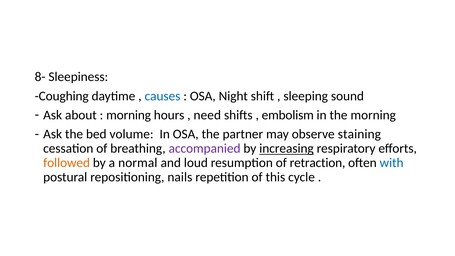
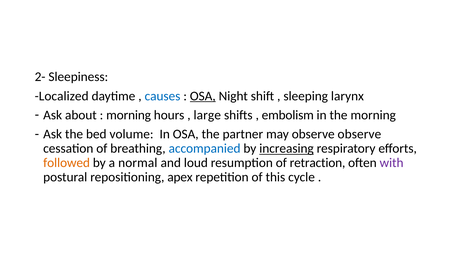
8-: 8- -> 2- (40, 77)
Coughing: Coughing -> Localized (62, 96)
OSA underline: none -> present (203, 96)
sound: sound -> larynx (347, 96)
need: need -> large (207, 115)
observe staining: staining -> observe (359, 134)
accompanied colour: purple -> blue (205, 148)
with colour: blue -> purple (392, 163)
nails: nails -> apex (180, 177)
